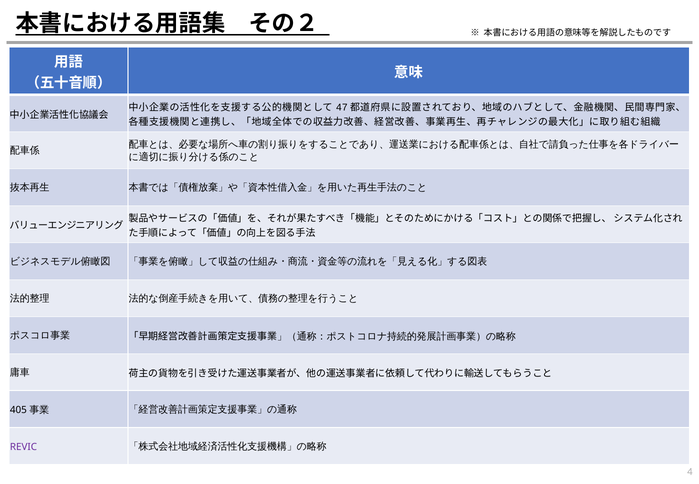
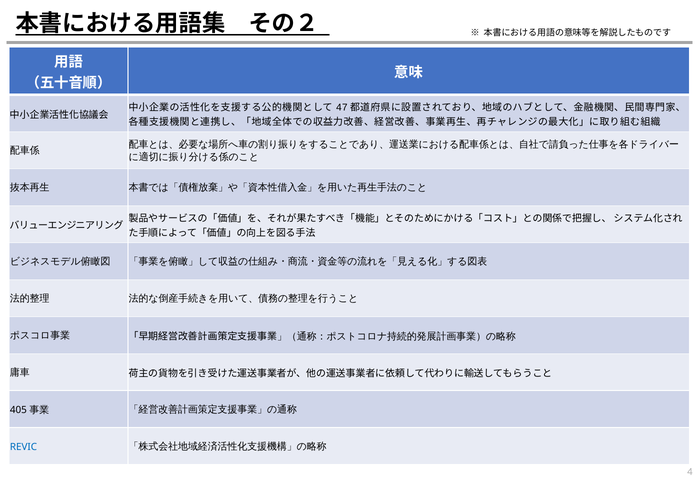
REVIC colour: purple -> blue (23, 447)
